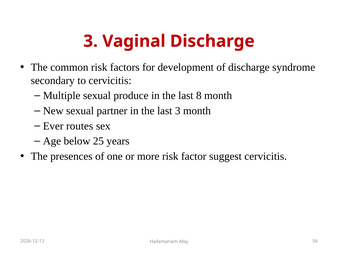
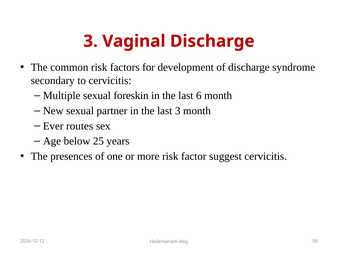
produce: produce -> foreskin (131, 96)
8: 8 -> 6 (199, 96)
